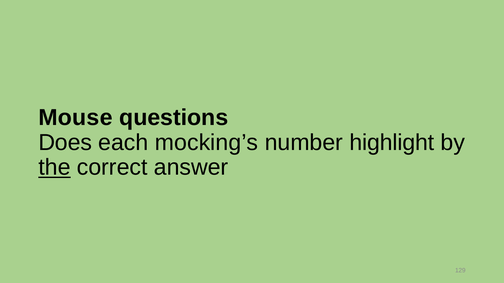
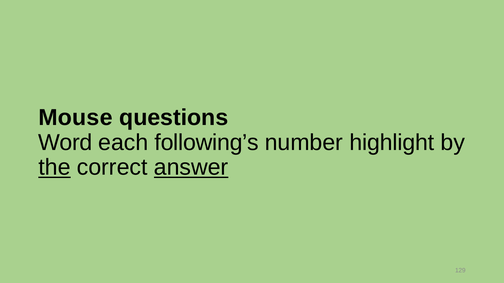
Does: Does -> Word (65, 143)
mocking’s: mocking’s -> following’s (207, 143)
answer underline: none -> present (191, 168)
